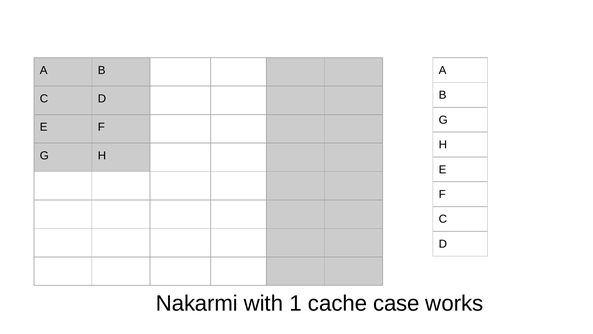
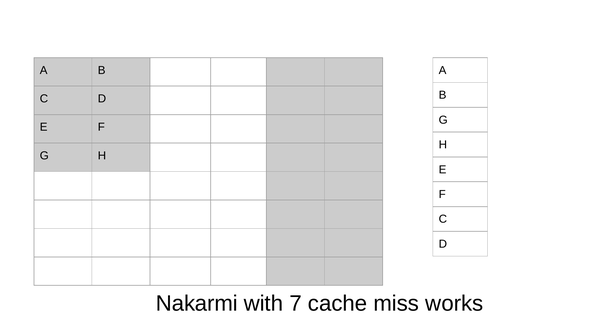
1: 1 -> 7 (296, 303)
case: case -> miss (396, 303)
